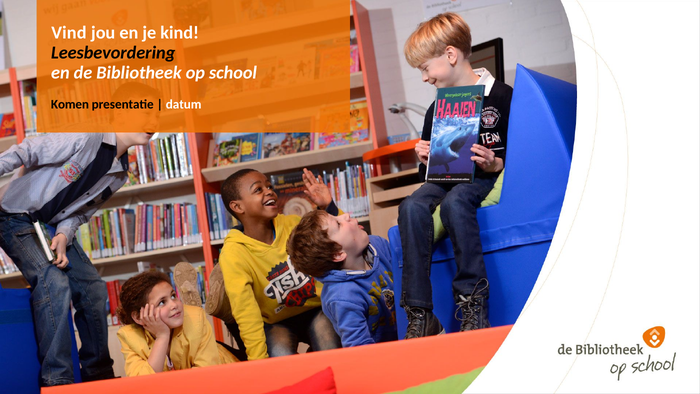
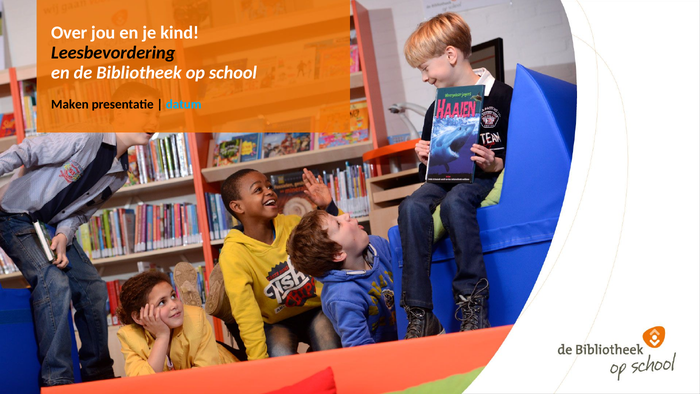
Vind: Vind -> Over (69, 33)
Komen: Komen -> Maken (70, 104)
datum colour: white -> light blue (184, 104)
